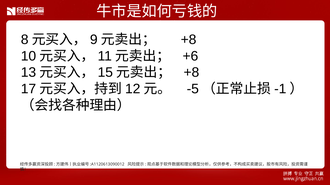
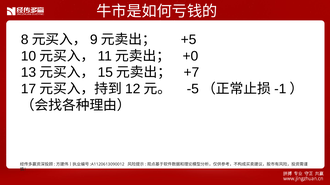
+8: +8 -> +5 (189, 40)
+6: +6 -> +0 (190, 56)
+8: +8 -> +7 (191, 73)
